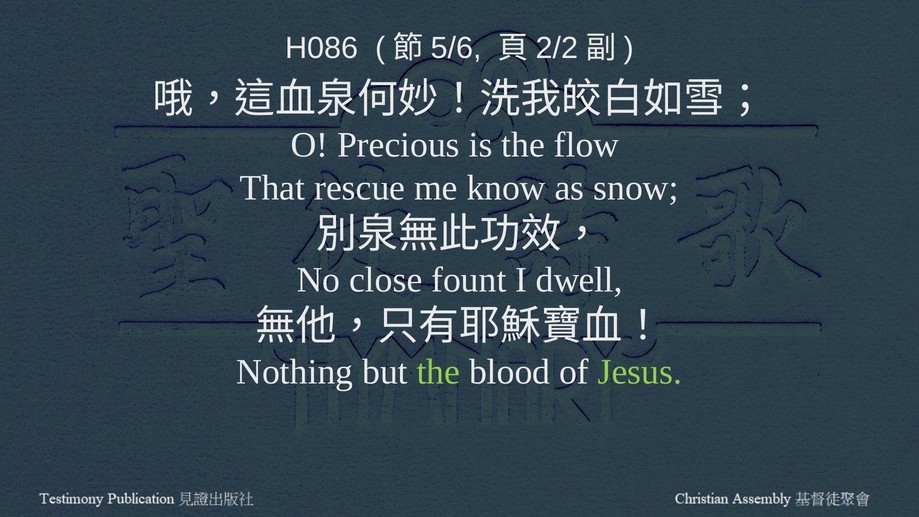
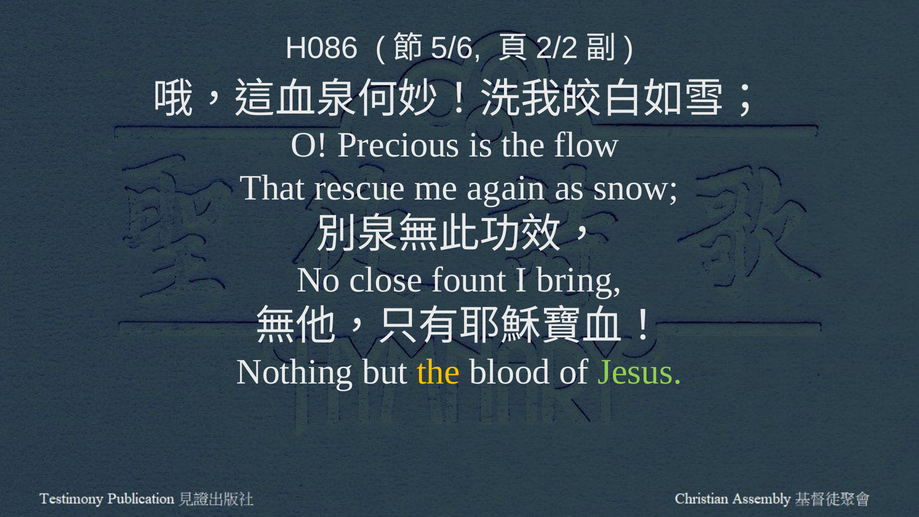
know: know -> again (506, 188)
dwell: dwell -> bring (579, 280)
the colour: light green -> yellow (438, 372)
